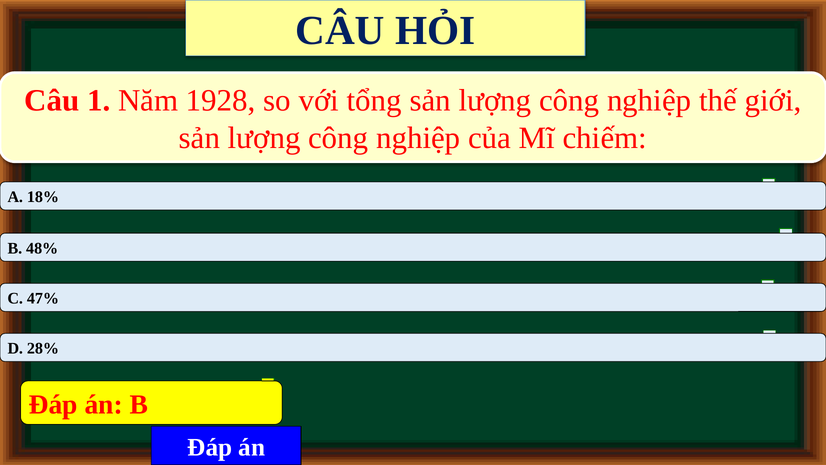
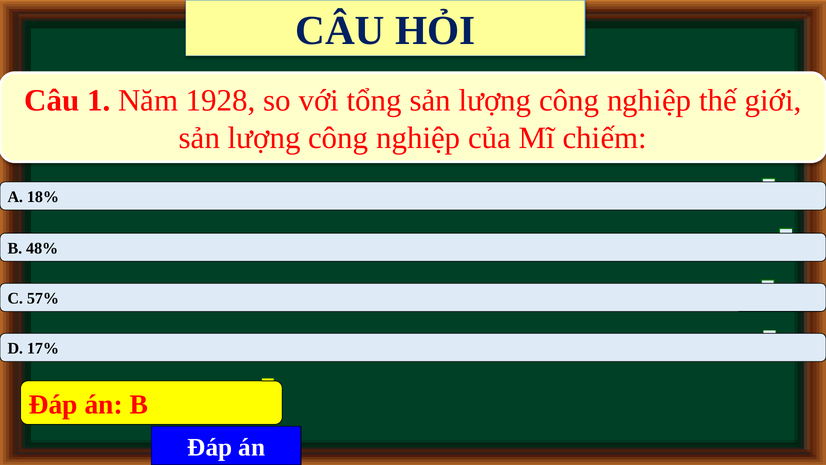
47%: 47% -> 57% (43, 298)
28%: 28% -> 17% (43, 348)
